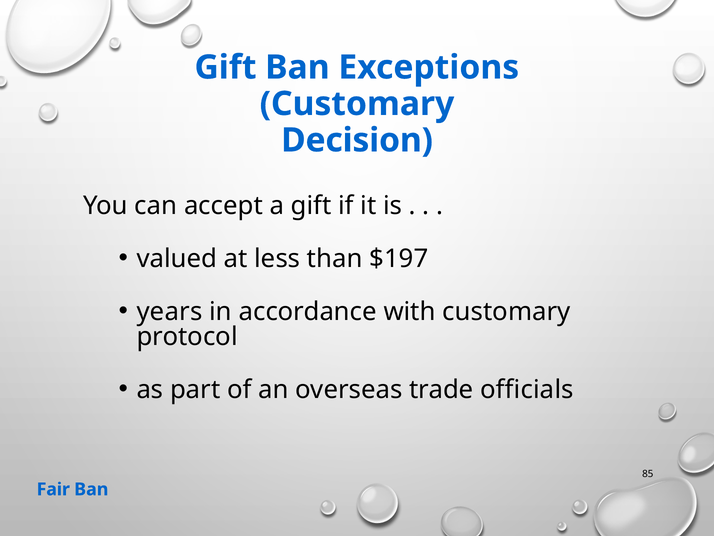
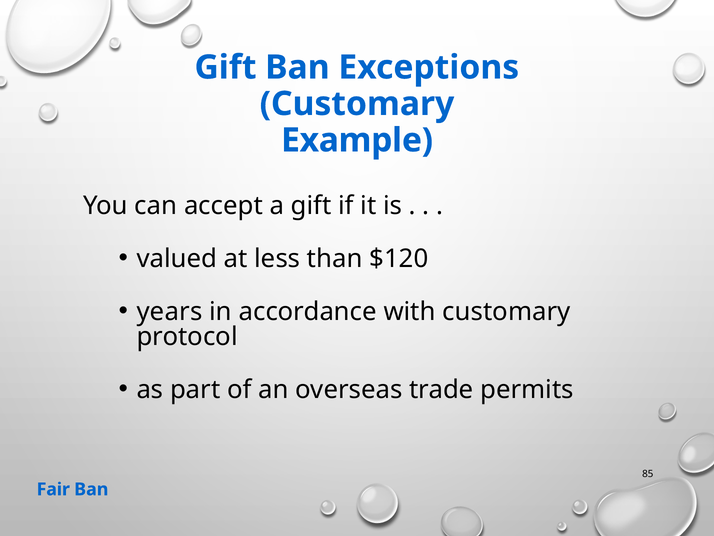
Decision: Decision -> Example (357, 140)
$197: $197 -> $120 (399, 258)
officials: officials -> permits (527, 389)
